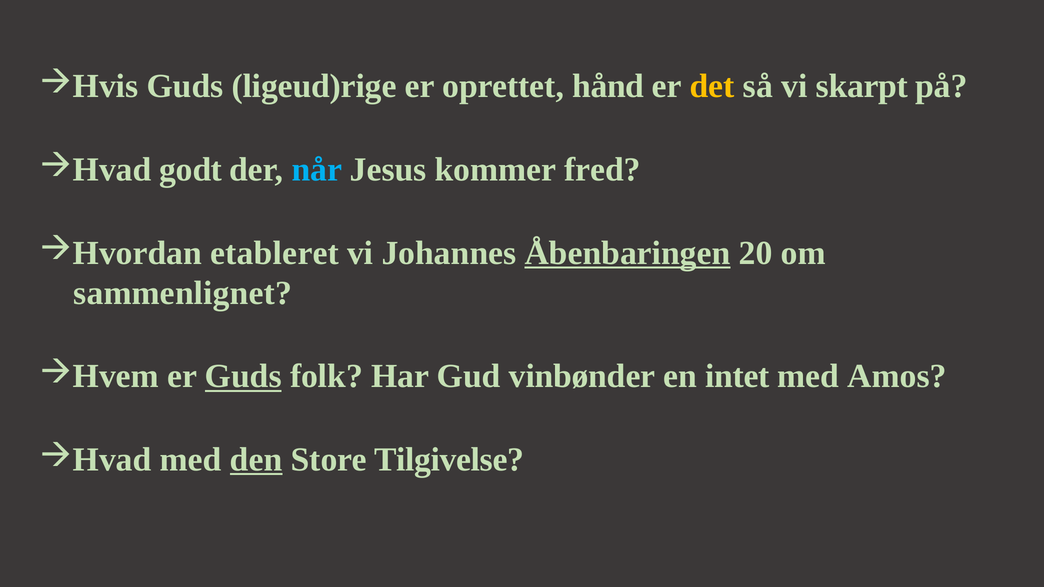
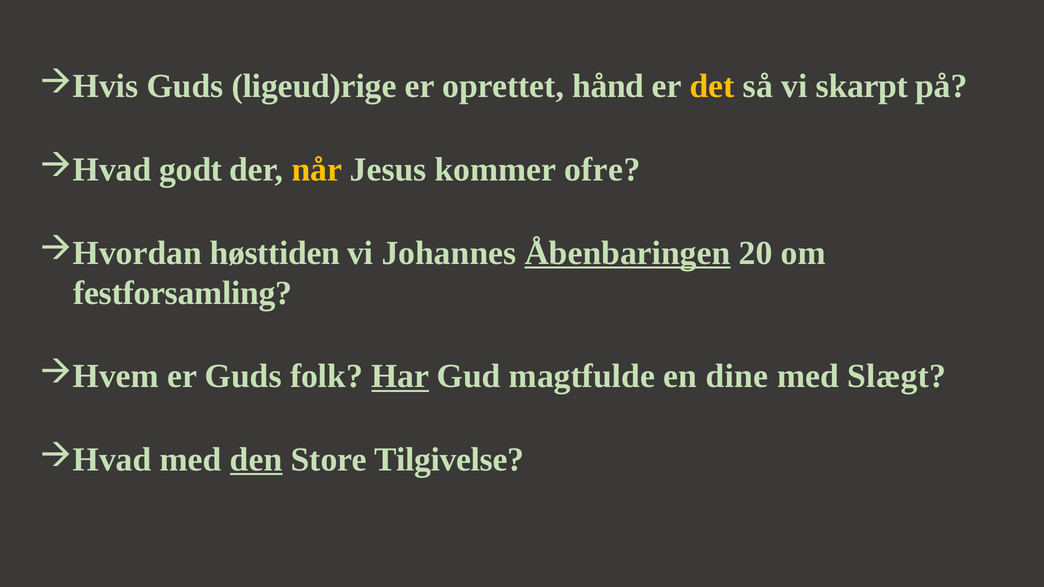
når colour: light blue -> yellow (317, 170)
fred: fred -> ofre (602, 170)
etableret: etableret -> høsttiden (275, 253)
sammenlignet: sammenlignet -> festforsamling (183, 293)
Guds underline: present -> none (243, 376)
Har underline: none -> present (400, 376)
vinbønder: vinbønder -> magtfulde (582, 376)
intet: intet -> dine (737, 376)
Amos: Amos -> Slægt (897, 376)
